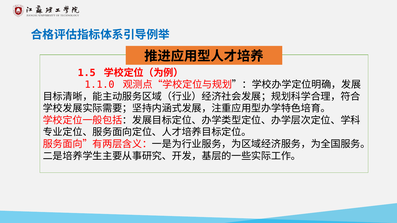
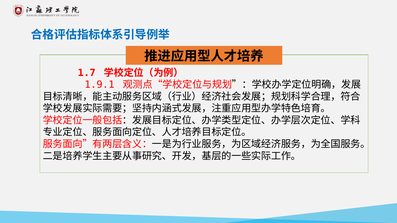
1.5: 1.5 -> 1.7 (87, 73)
1.1.0: 1.1.0 -> 1.9.1 (100, 85)
